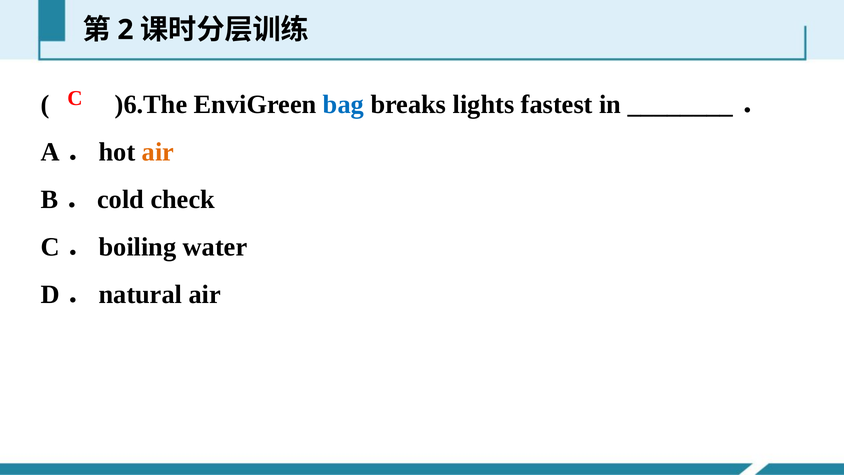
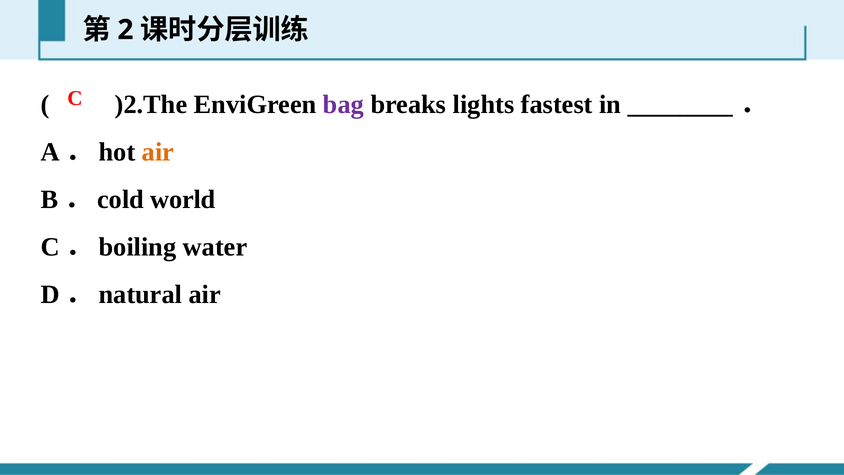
)6.The: )6.The -> )2.The (151, 104)
bag colour: blue -> purple (343, 104)
check: check -> world (183, 199)
